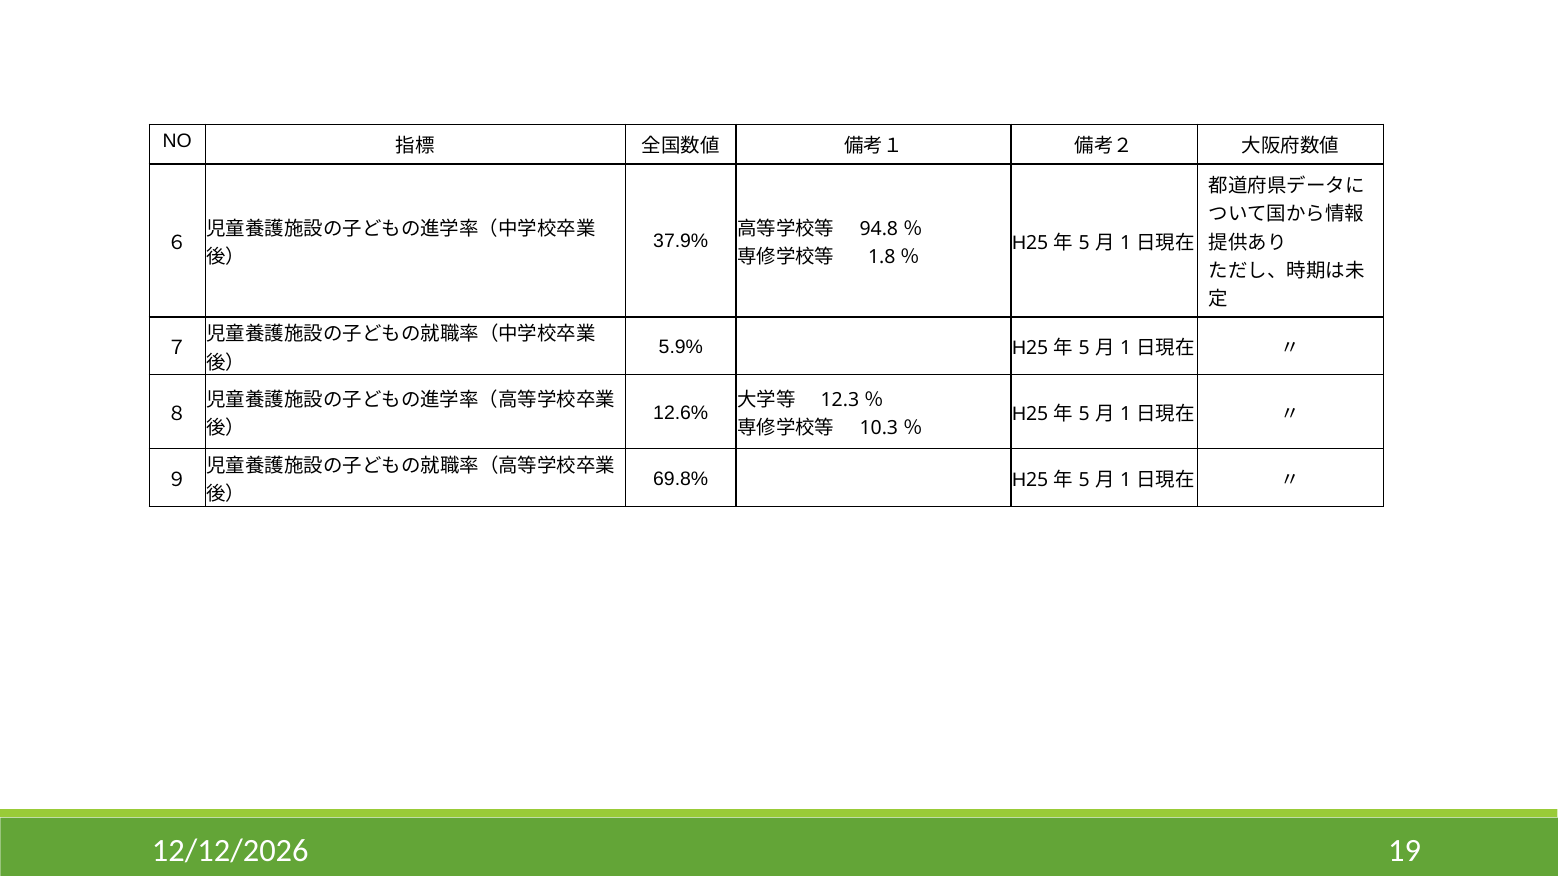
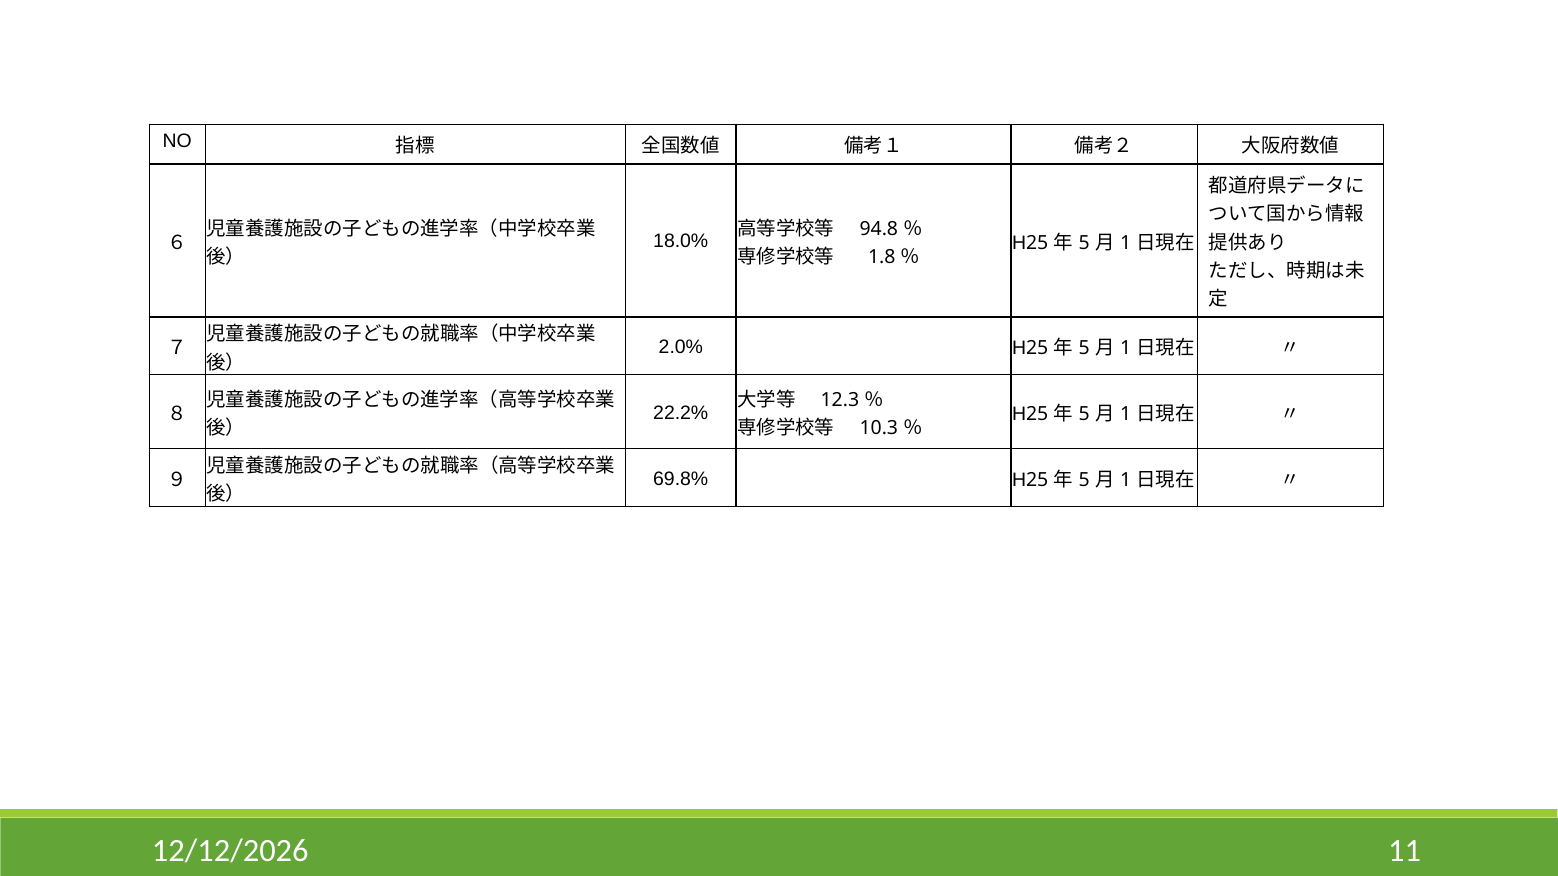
37.9%: 37.9% -> 18.0% (681, 242)
5.9%: 5.9% -> 2.0% (681, 347)
12.6%: 12.6% -> 22.2% (681, 413)
19: 19 -> 11 (1405, 851)
